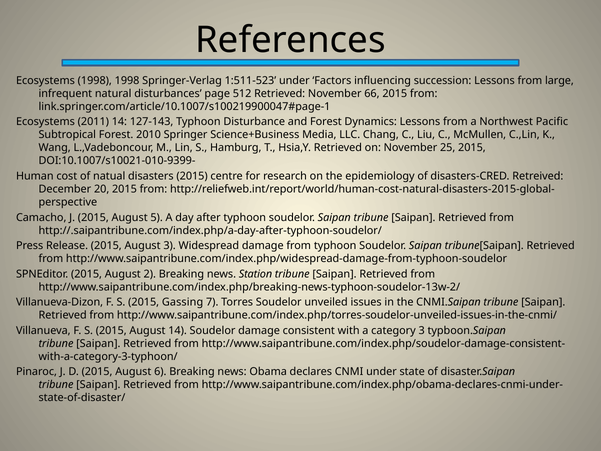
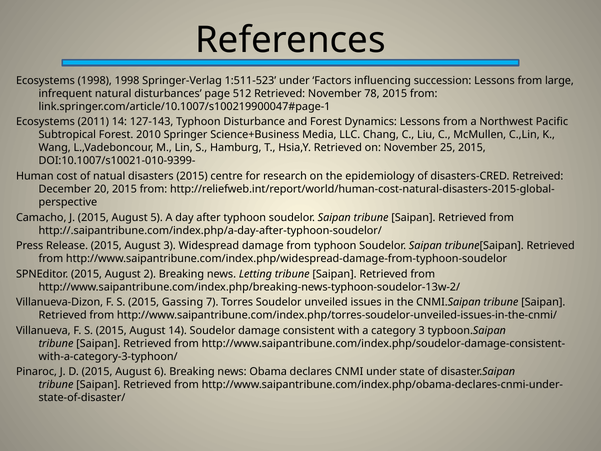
66: 66 -> 78 (372, 93)
Station: Station -> Letting (255, 274)
